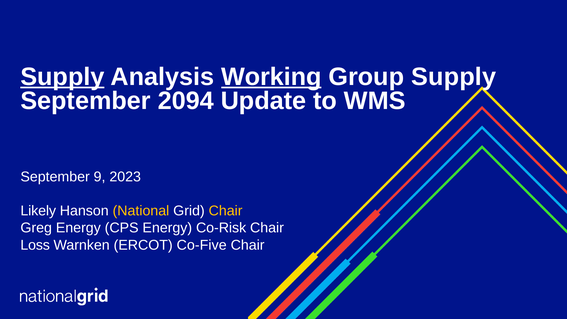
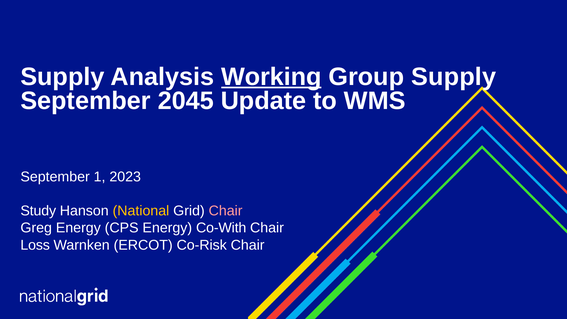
Supply underline: present -> none (62, 77)
2094: 2094 -> 2045 (186, 101)
9: 9 -> 1 (100, 177)
Likely: Likely -> Study (38, 211)
Chair colour: yellow -> pink (226, 211)
Co-Risk: Co-Risk -> Co-With (221, 228)
Co-Five: Co-Five -> Co-Risk (202, 245)
